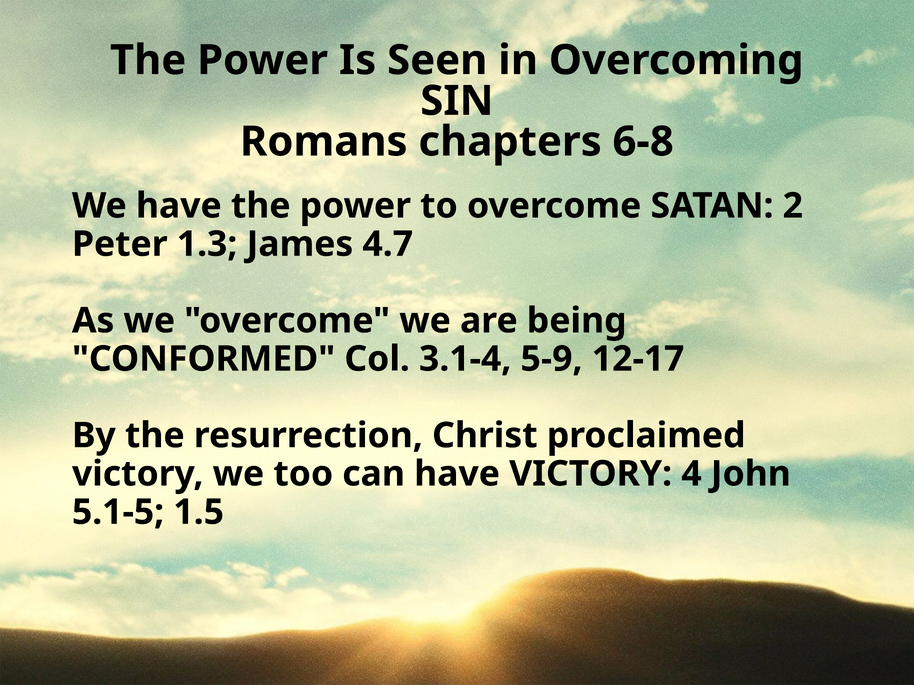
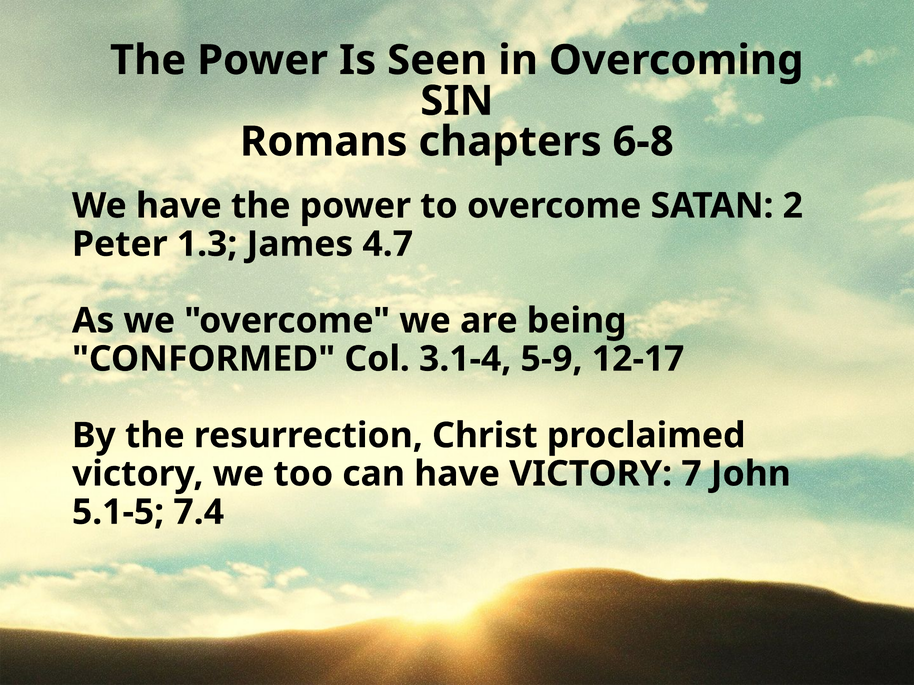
4: 4 -> 7 (691, 474)
1.5: 1.5 -> 7.4 (199, 512)
